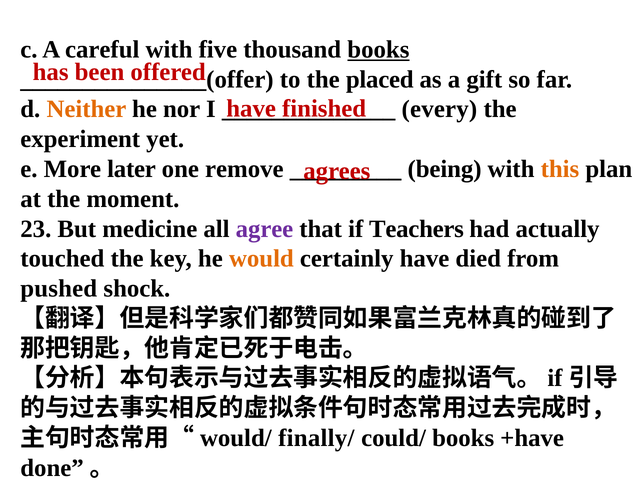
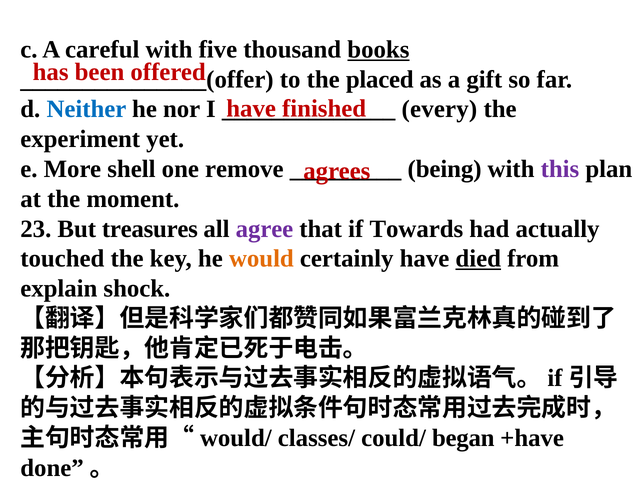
Neither colour: orange -> blue (86, 109)
later: later -> shell (131, 169)
this colour: orange -> purple (560, 169)
medicine: medicine -> treasures (150, 228)
Teachers: Teachers -> Towards (416, 228)
died underline: none -> present (478, 258)
pushed: pushed -> explain (59, 288)
finally/: finally/ -> classes/ (316, 437)
could/ books: books -> began (463, 437)
